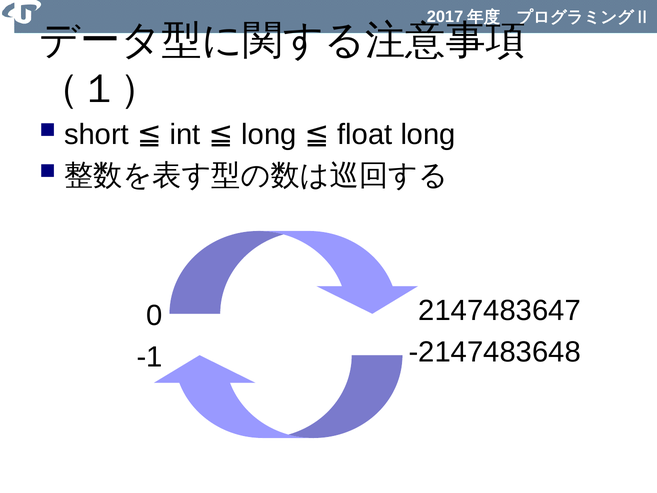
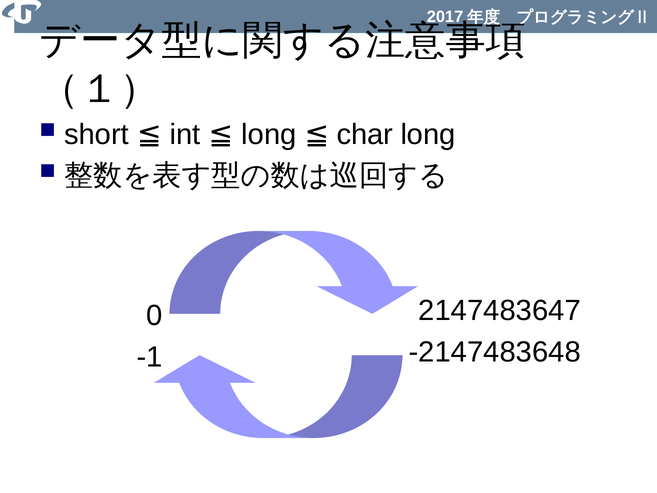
float: float -> char (365, 135)
